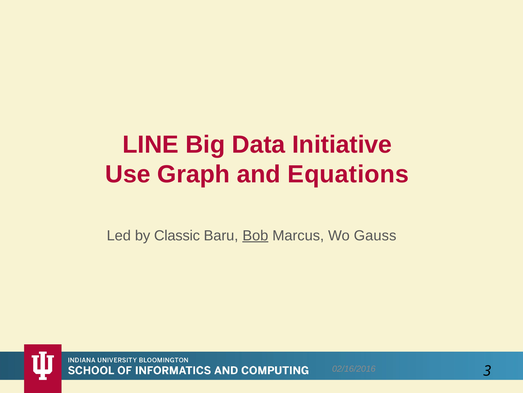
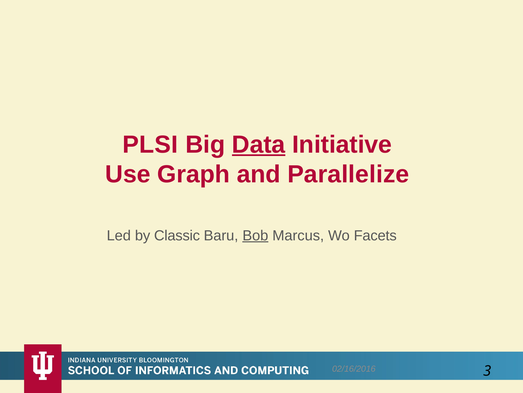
LINE: LINE -> PLSI (150, 144)
Data underline: none -> present (259, 144)
Equations: Equations -> Parallelize (348, 174)
Gauss: Gauss -> Facets (375, 235)
